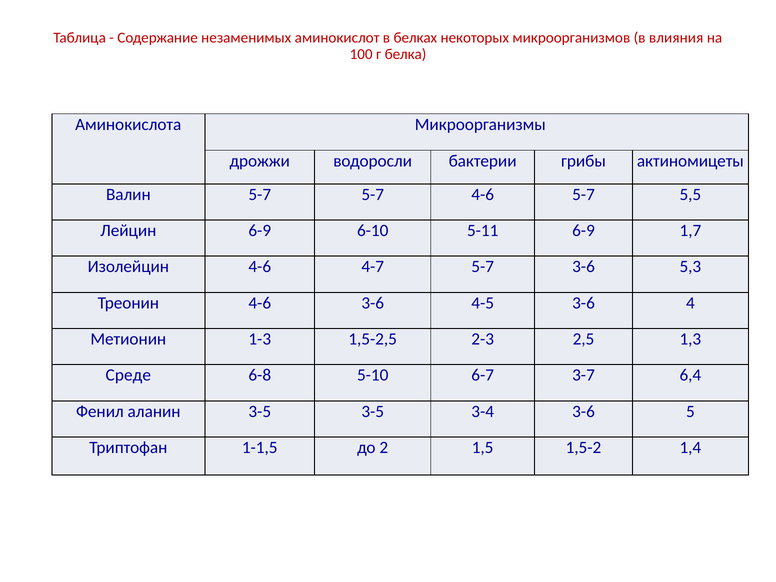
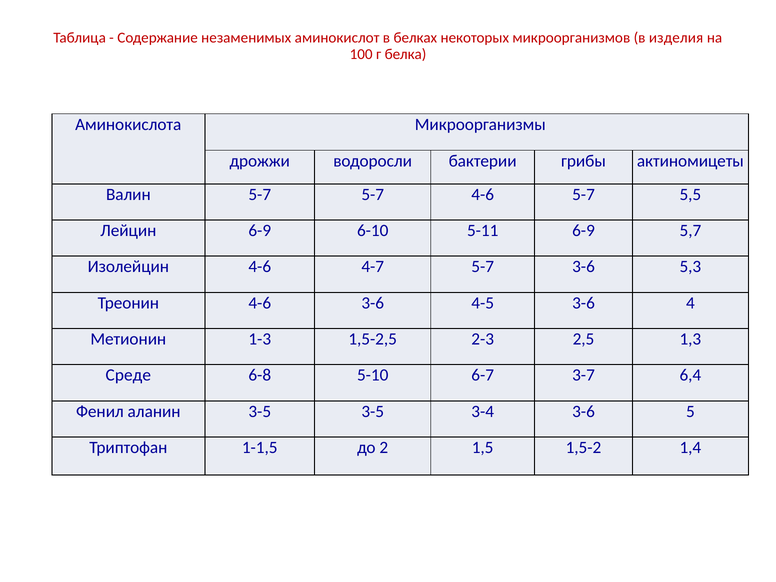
влияния: влияния -> изделия (676, 38)
1,7: 1,7 -> 5,7 (690, 231)
